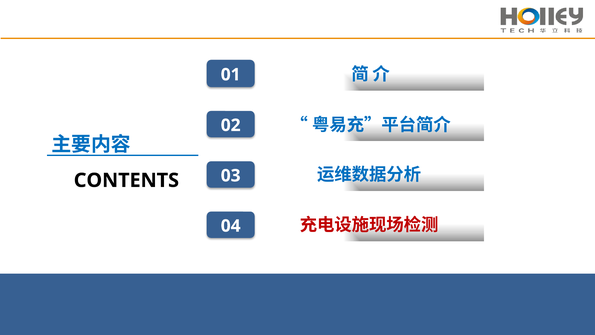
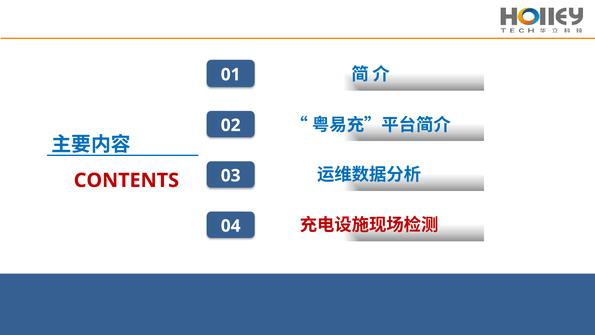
CONTENTS colour: black -> red (126, 180)
